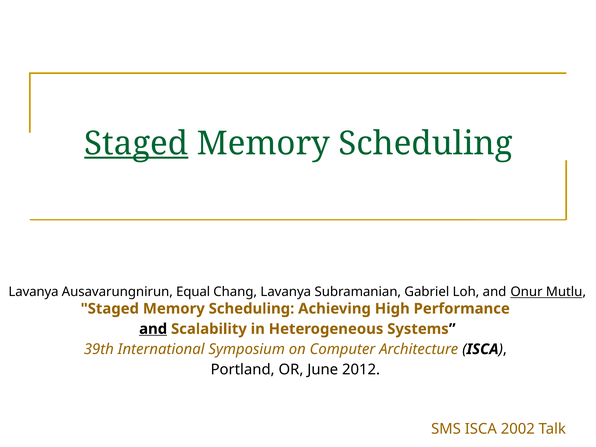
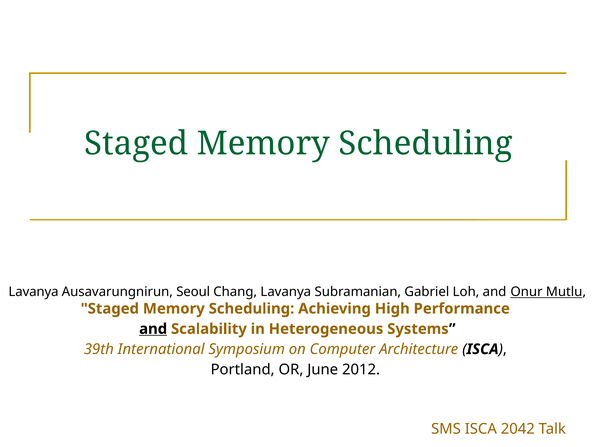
Staged underline: present -> none (136, 143)
Equal: Equal -> Seoul (193, 292)
2002: 2002 -> 2042 (518, 429)
